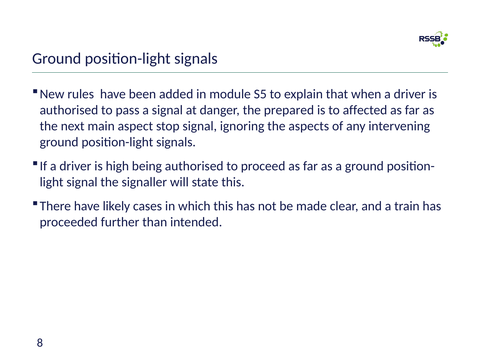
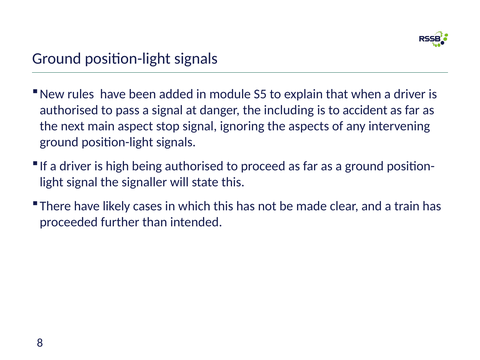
prepared: prepared -> including (289, 110)
affected: affected -> accident (365, 110)
